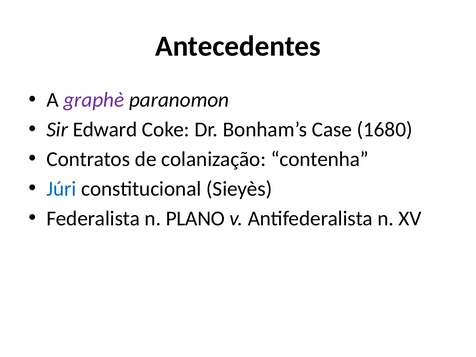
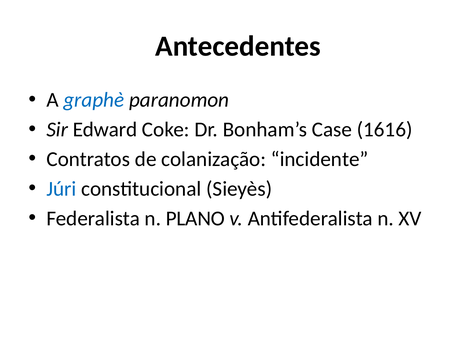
graphè colour: purple -> blue (94, 100)
1680: 1680 -> 1616 (385, 129)
contenha: contenha -> incidente (320, 159)
